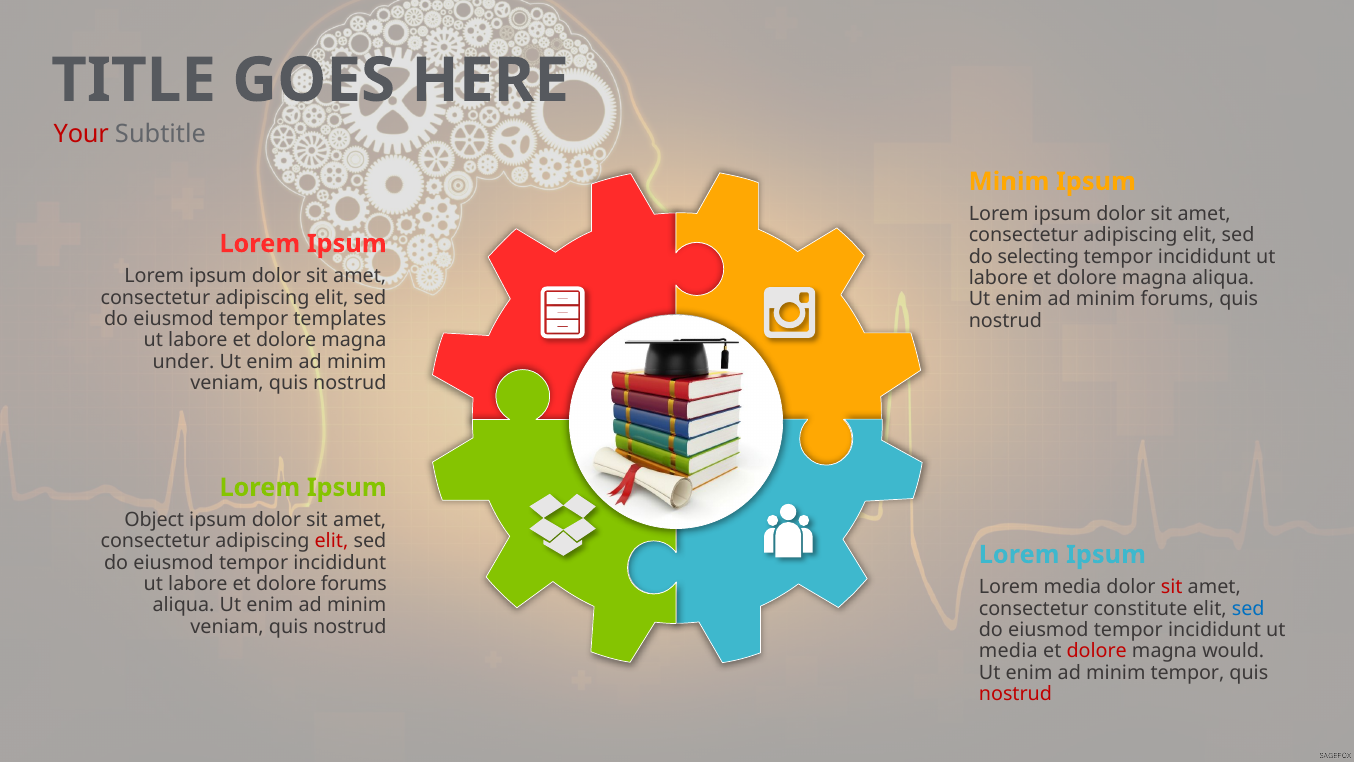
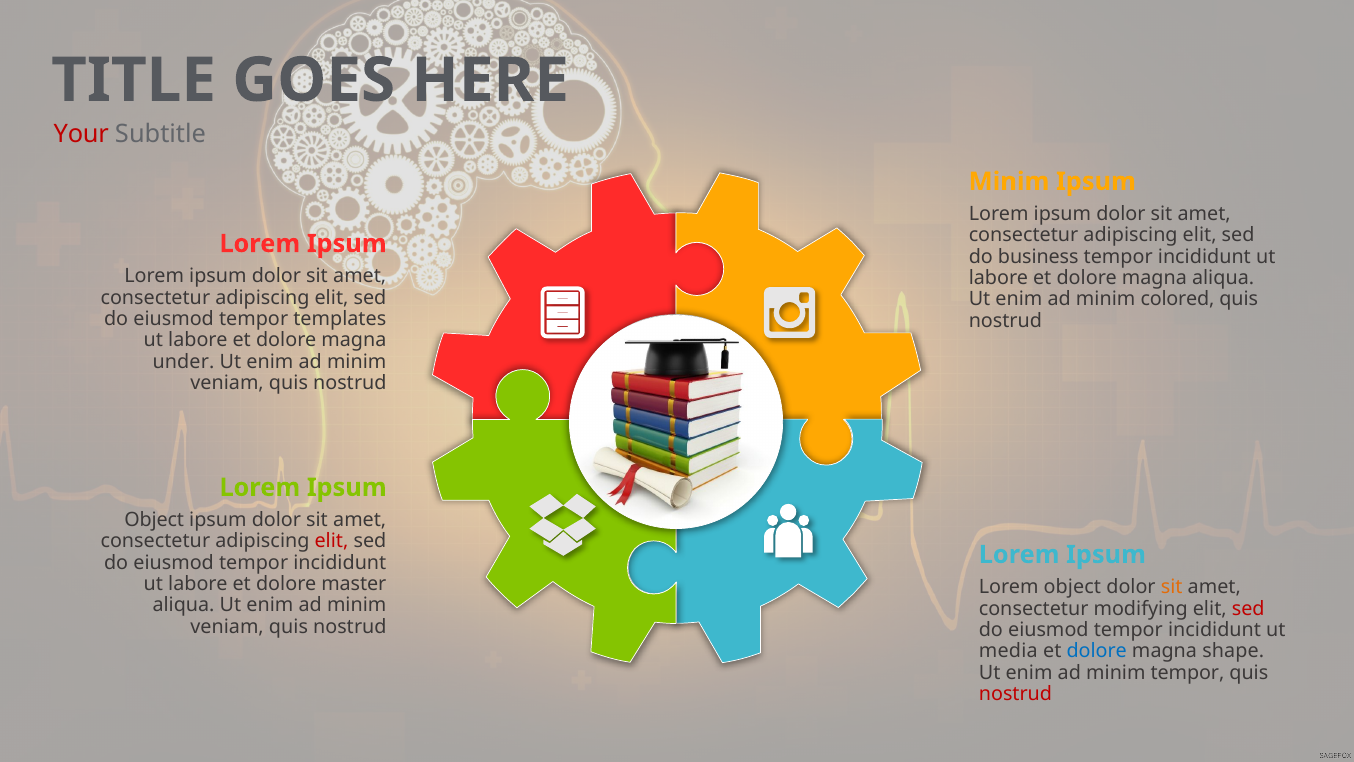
selecting: selecting -> business (1038, 257)
minim forums: forums -> colored (1177, 299)
dolore forums: forums -> master (354, 584)
Lorem media: media -> object (1072, 587)
sit colour: red -> orange (1172, 587)
constitute: constitute -> modifying (1141, 608)
sed colour: blue -> red (1248, 608)
dolore colour: red -> blue (1097, 651)
would: would -> shape (1233, 651)
